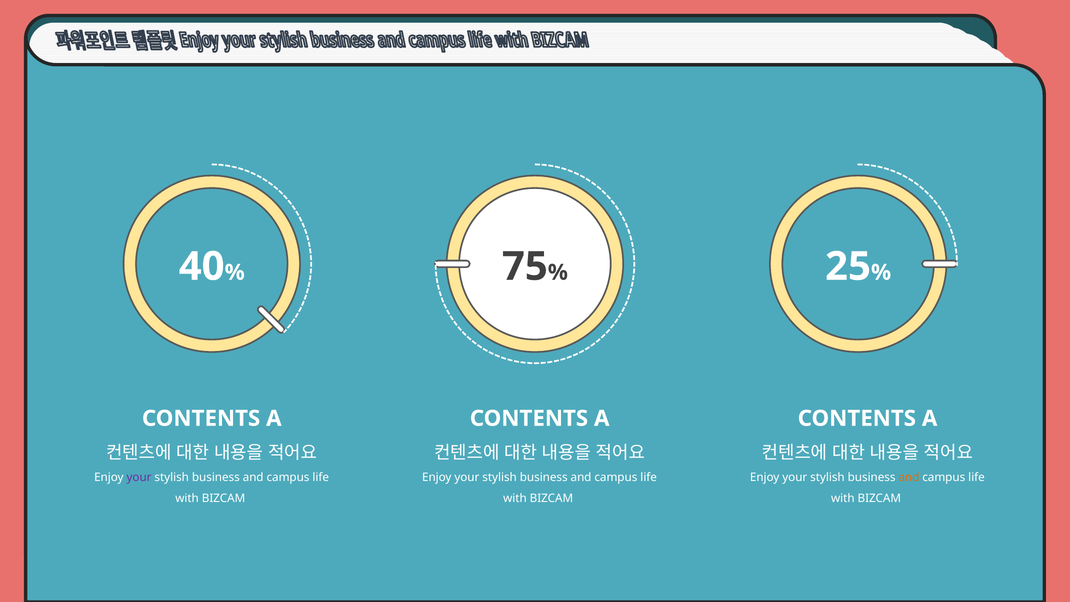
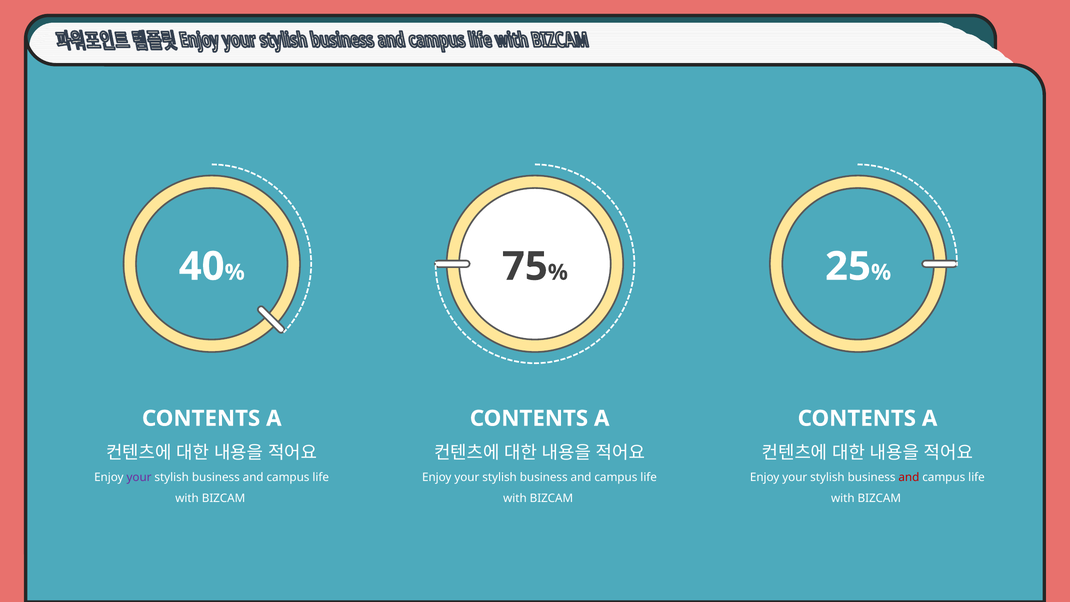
and colour: orange -> red (909, 477)
